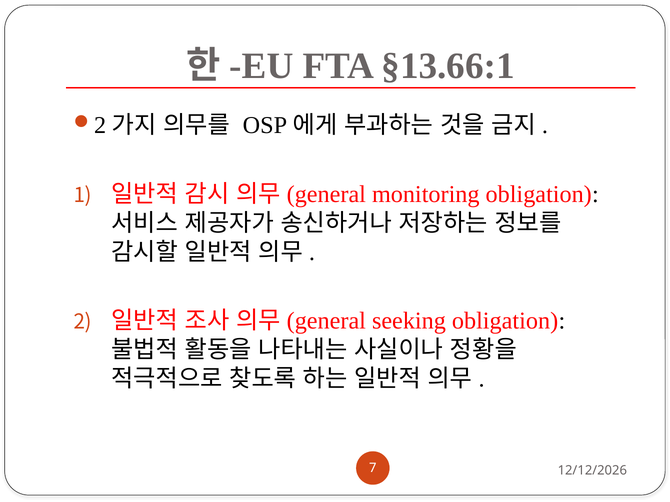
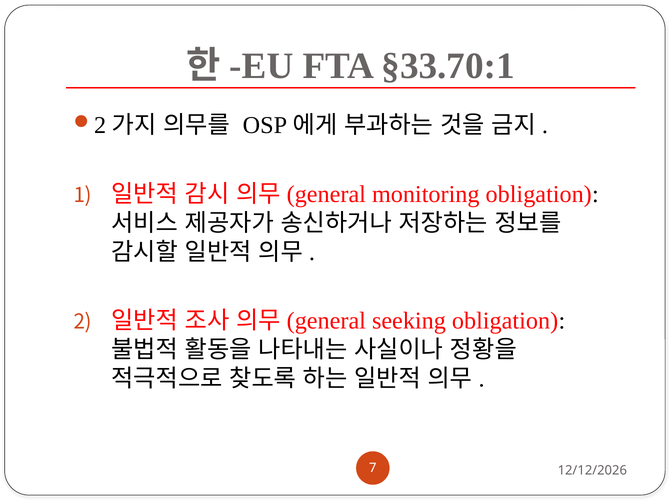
§13.66:1: §13.66:1 -> §33.70:1 (448, 66)
